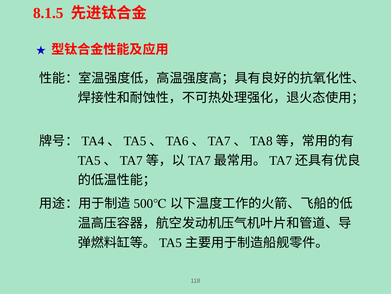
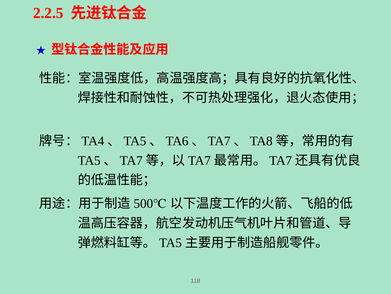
8.1.5: 8.1.5 -> 2.2.5 (48, 13)
